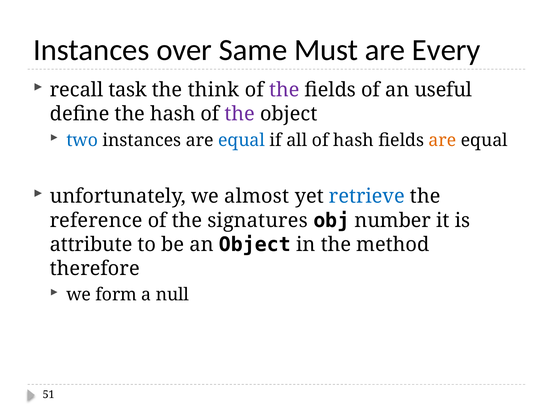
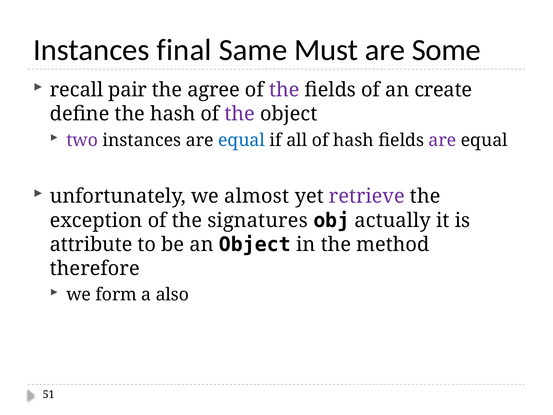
over: over -> final (184, 50)
Every: Every -> Some (446, 50)
task: task -> pair (128, 90)
think: think -> agree (214, 90)
useful: useful -> create (443, 90)
two colour: blue -> purple (82, 140)
are colour: orange -> purple (442, 140)
retrieve colour: blue -> purple (367, 196)
reference: reference -> exception (96, 220)
number: number -> actually (393, 220)
null: null -> also (172, 295)
